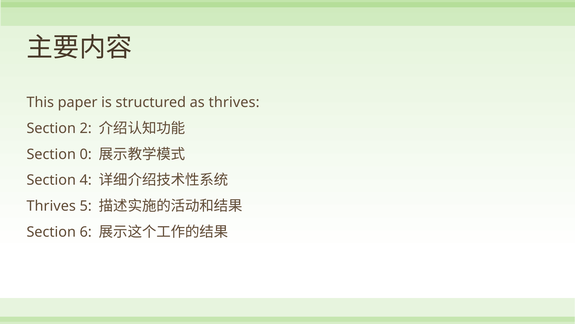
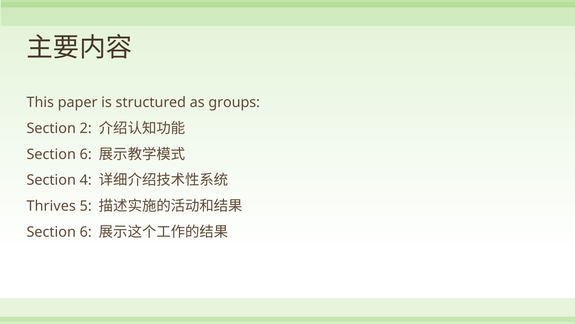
as thrives: thrives -> groups (234, 102)
0: 0 -> 6 (86, 154)
